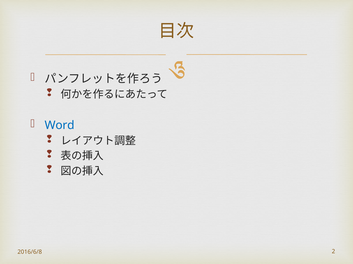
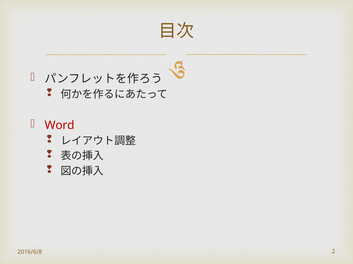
Word colour: blue -> red (60, 126)
